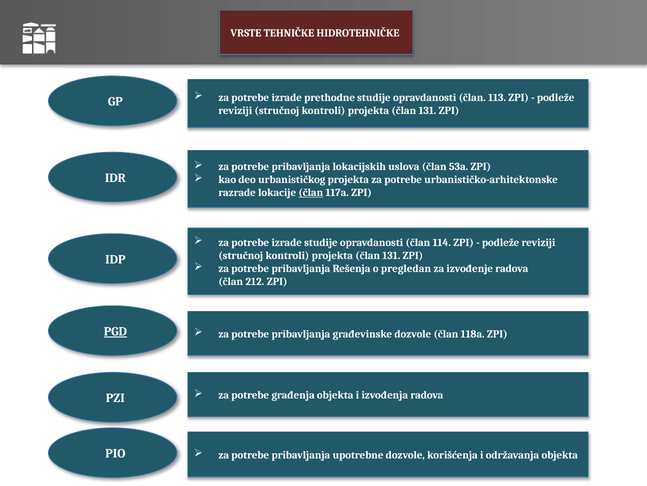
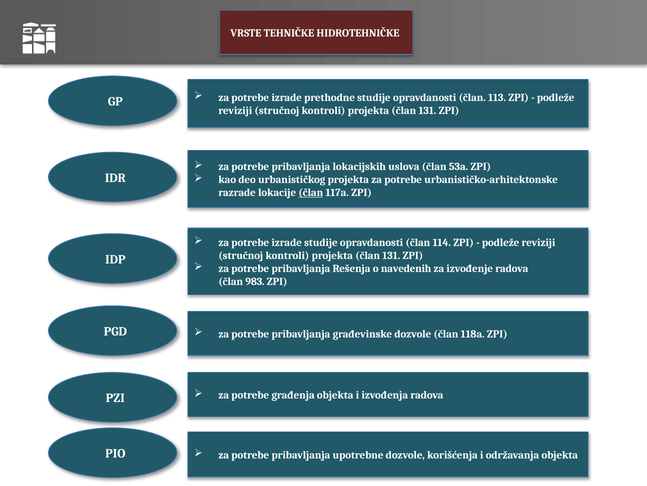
pregledan: pregledan -> navedenih (406, 268)
212: 212 -> 983 (255, 281)
PGD underline: present -> none (115, 331)
